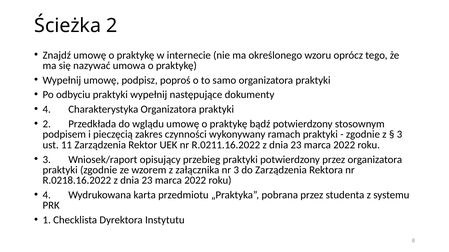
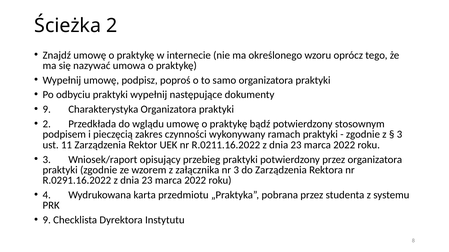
4: 4 -> 9 (47, 110)
R.0218.16.2022: R.0218.16.2022 -> R.0291.16.2022 (77, 181)
1: 1 -> 9 (47, 220)
